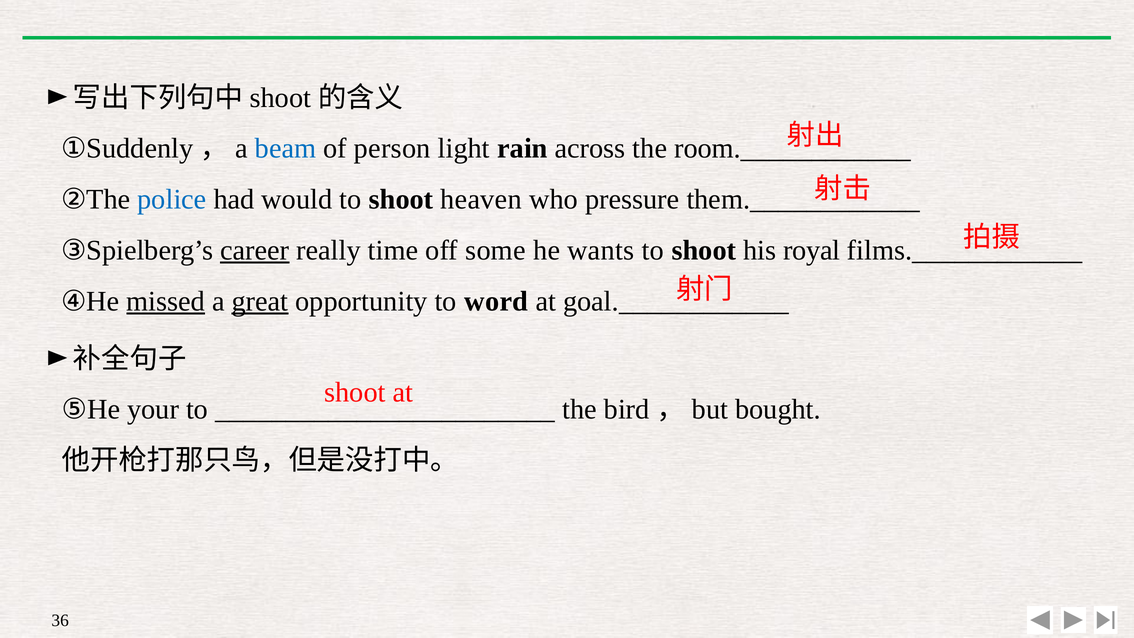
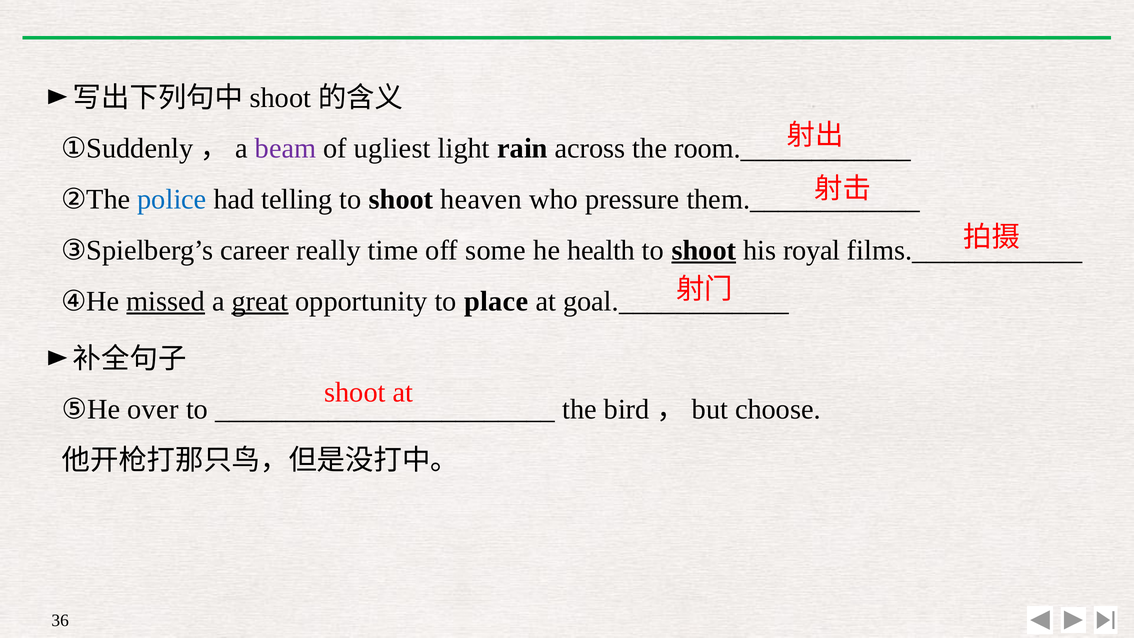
beam colour: blue -> purple (286, 148)
person: person -> ugliest (392, 148)
would: would -> telling (297, 199)
career underline: present -> none (255, 250)
wants: wants -> health (601, 250)
shoot underline: none -> present (704, 250)
word: word -> place (496, 301)
your: your -> over (153, 409)
bought: bought -> choose (778, 409)
